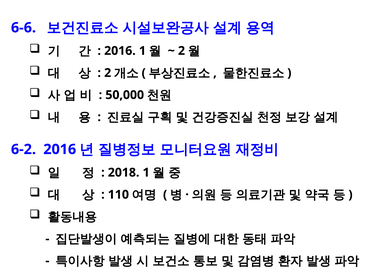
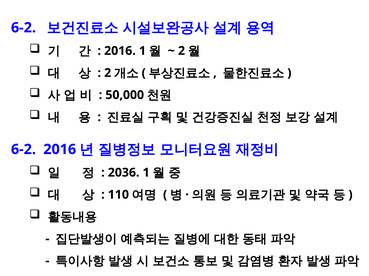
6-6: 6-6 -> 6-2 (23, 28)
2018: 2018 -> 2036 (124, 173)
